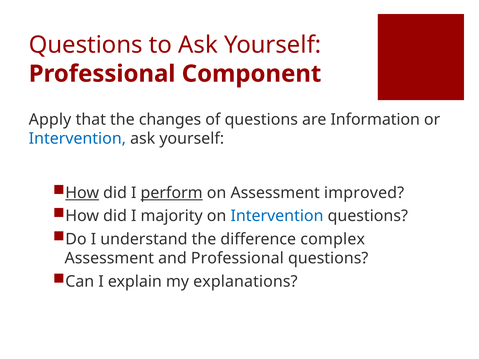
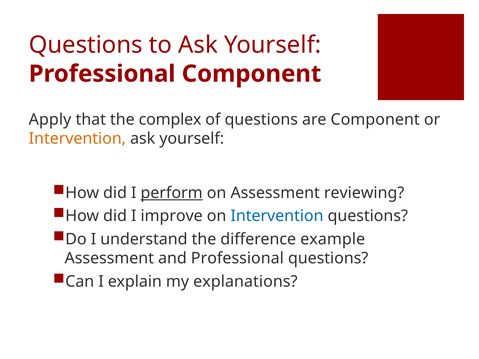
changes: changes -> complex (170, 120)
are Information: Information -> Component (375, 120)
Intervention colour: blue -> orange (77, 139)
How underline: present -> none (82, 193)
improved: improved -> reviewing (364, 193)
majority: majority -> improve (172, 216)
complex: complex -> example (333, 239)
